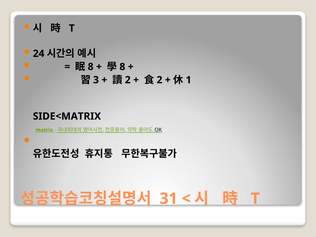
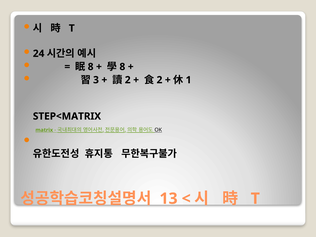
SIDE<MATRIX: SIDE<MATRIX -> STEP<MATRIX (67, 116)
31: 31 -> 13 (169, 199)
